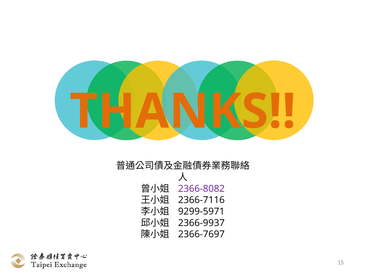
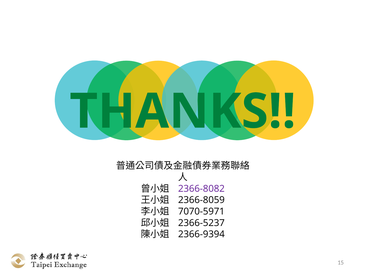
THANKS colour: orange -> green (183, 112)
2366-7116: 2366-7116 -> 2366-8059 (201, 200)
9299-5971: 9299-5971 -> 7070-5971 (201, 212)
2366-9937: 2366-9937 -> 2366-5237 (201, 223)
2366-7697: 2366-7697 -> 2366-9394 (201, 235)
